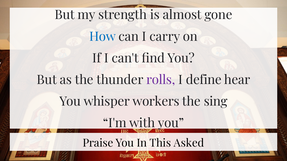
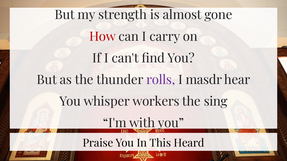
How colour: blue -> red (103, 37)
define: define -> masdr (204, 80)
Asked: Asked -> Heard (189, 144)
